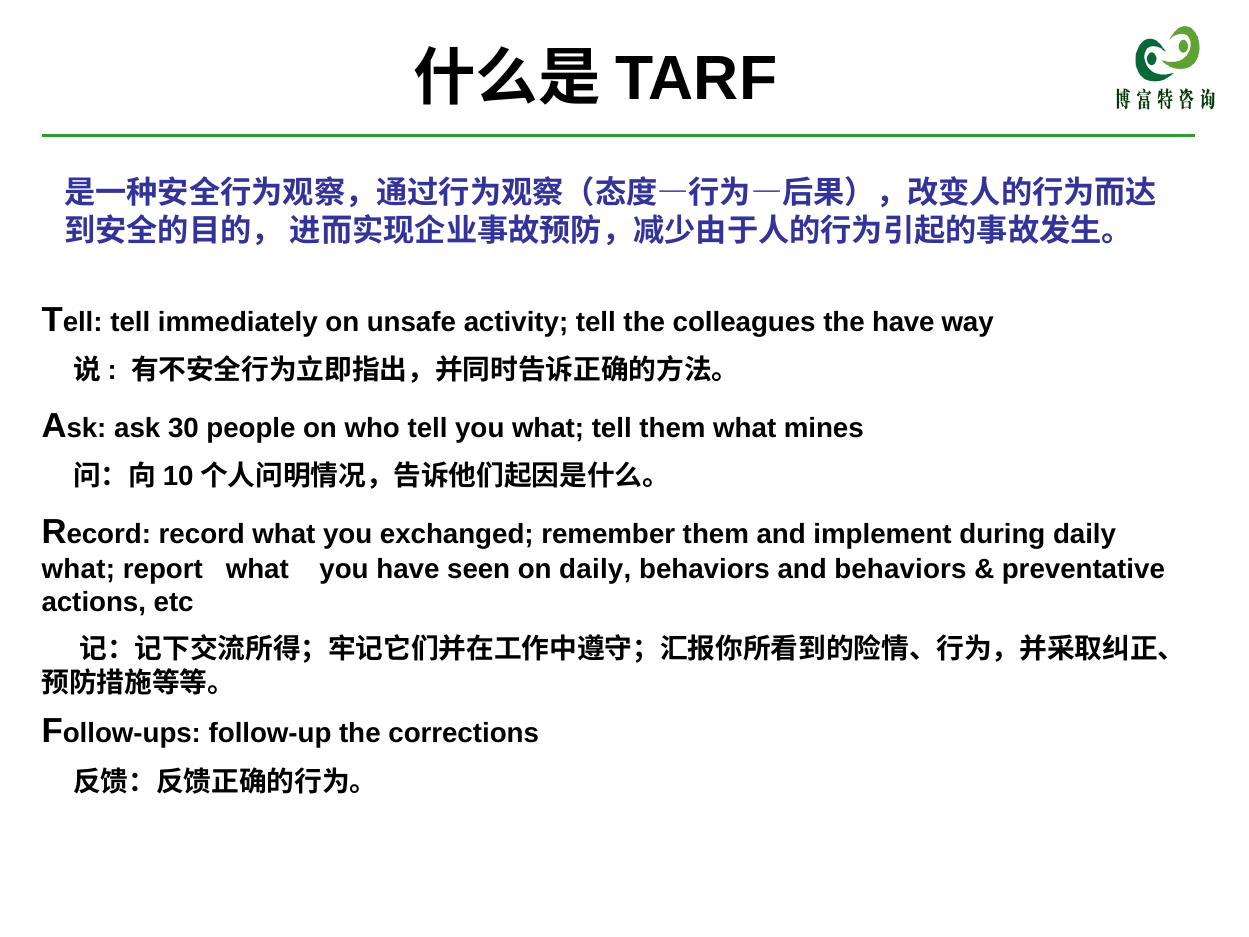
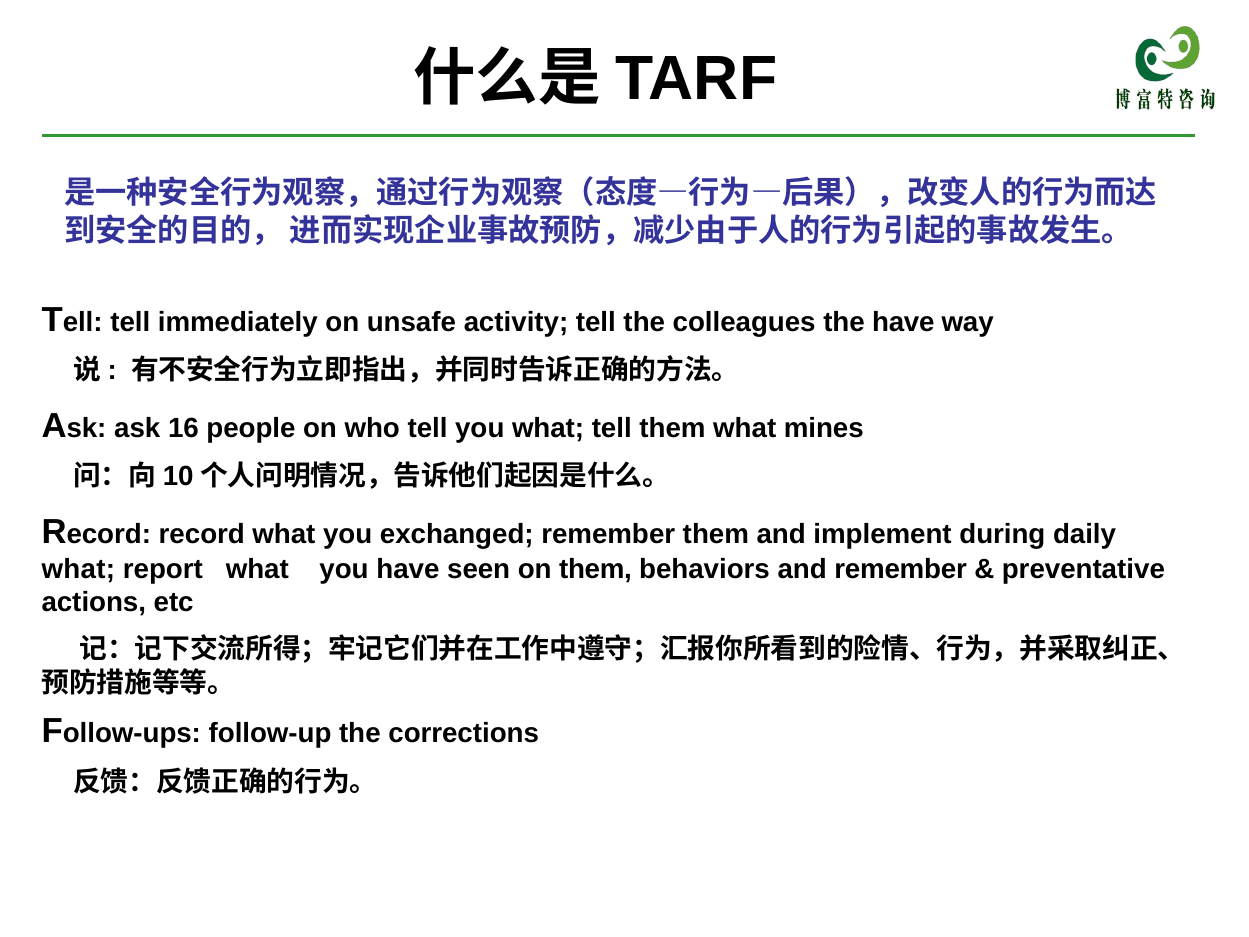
30: 30 -> 16 (183, 428)
on daily: daily -> them (596, 569)
and behaviors: behaviors -> remember (901, 569)
